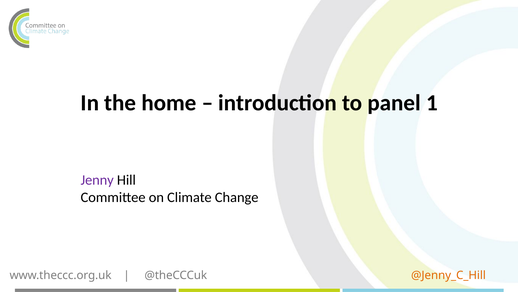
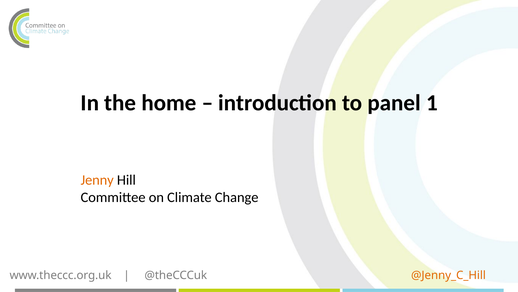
Jenny colour: purple -> orange (97, 180)
